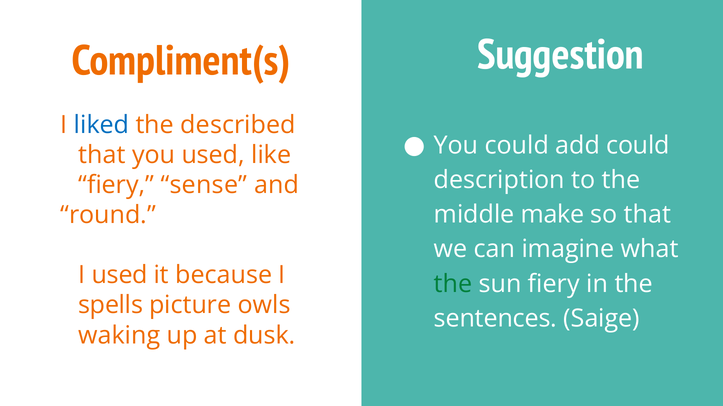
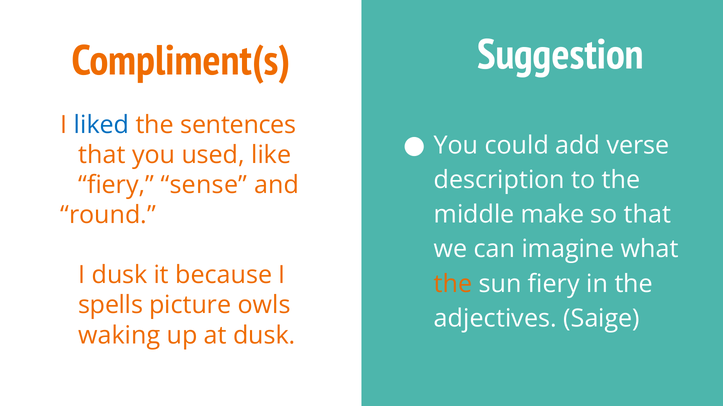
described: described -> sentences (238, 125)
add could: could -> verse (638, 146)
I used: used -> dusk (120, 276)
the colour: green -> orange (453, 284)
sentences: sentences -> adjectives (495, 319)
